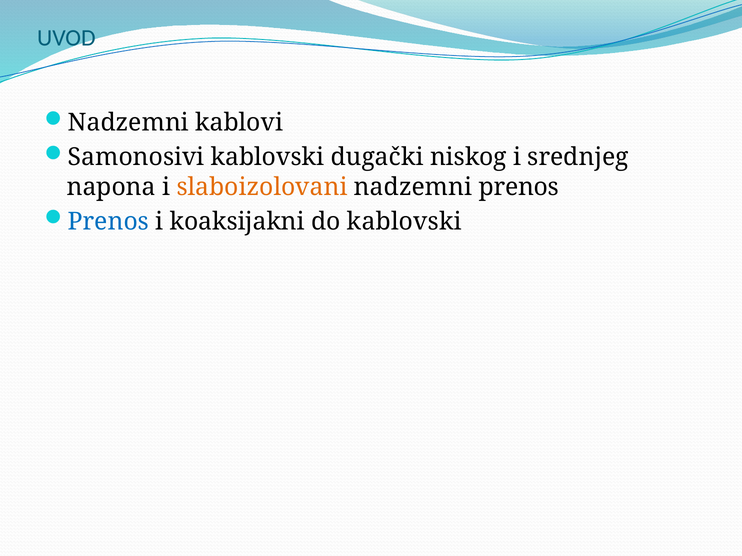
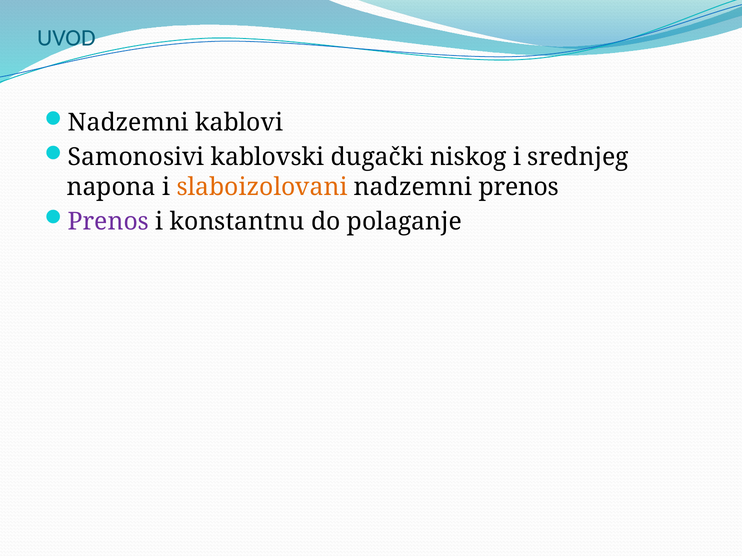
Prenos colour: blue -> purple (108, 222)
koaksijakni: koaksijakni -> konstantnu (237, 222)
do kablovski: kablovski -> polaganje (404, 222)
